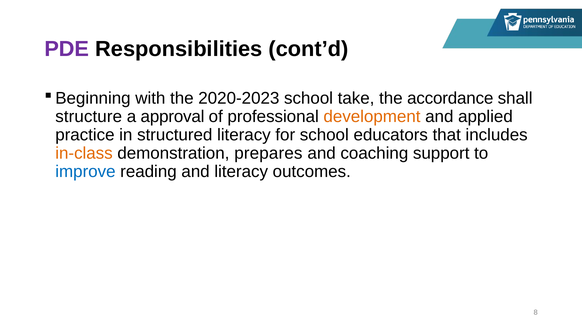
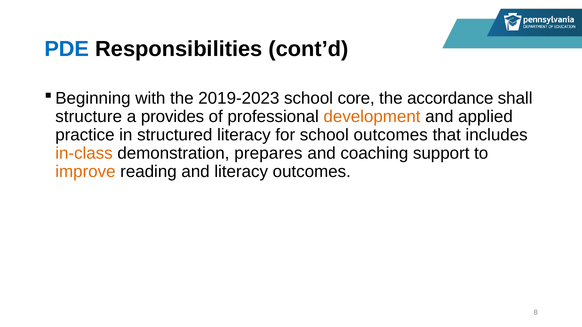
PDE colour: purple -> blue (67, 49)
2020-2023: 2020-2023 -> 2019-2023 (239, 98)
take: take -> core (356, 98)
approval: approval -> provides (173, 117)
school educators: educators -> outcomes (391, 135)
improve colour: blue -> orange (85, 172)
